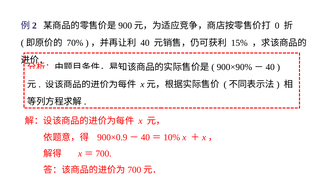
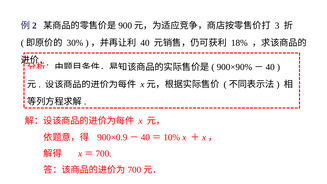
0: 0 -> 3 (277, 26)
70%: 70% -> 30% (75, 43)
15%: 15% -> 18% (239, 43)
